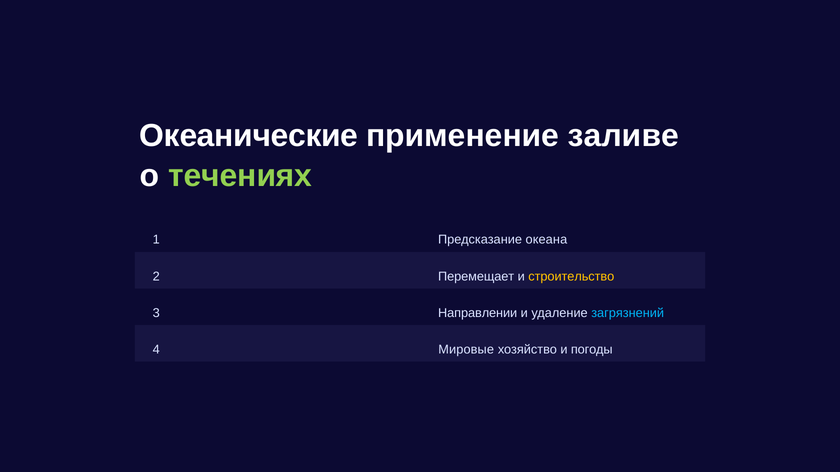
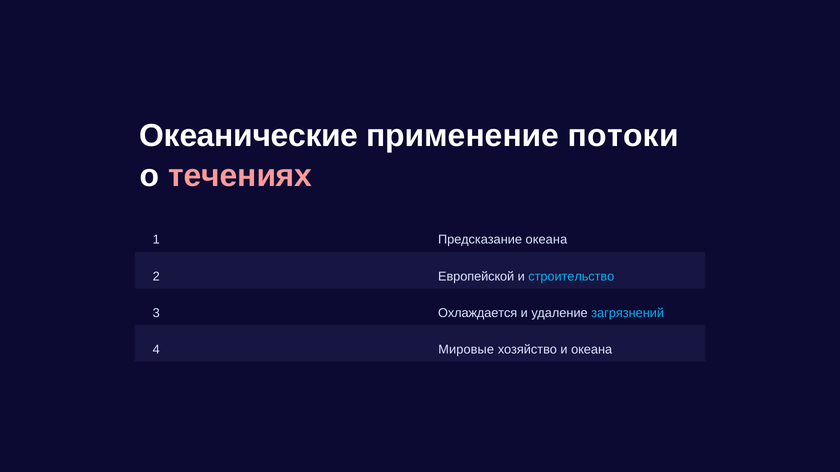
заливе: заливе -> потоки (623, 136)
течениях colour: light green -> pink (240, 176)
Перемещает: Перемещает -> Европейской (476, 277)
строительство colour: yellow -> light blue (571, 277)
Направлении: Направлении -> Охлаждается (478, 313)
и погоды: погоды -> океана (592, 350)
